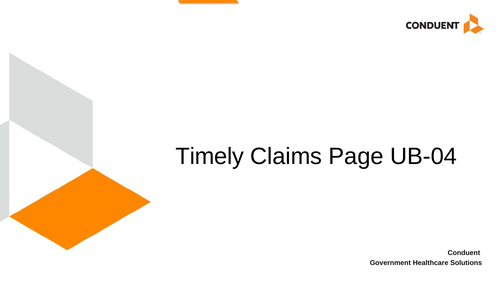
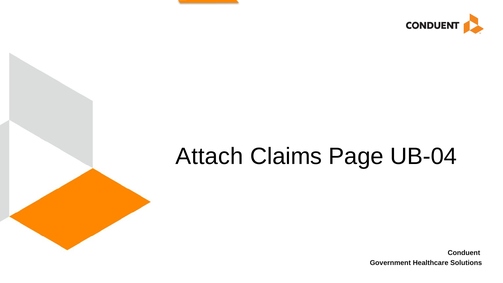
Timely: Timely -> Attach (209, 156)
